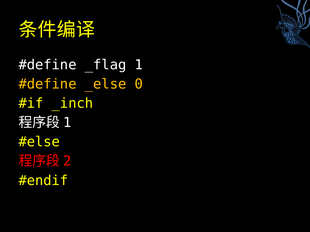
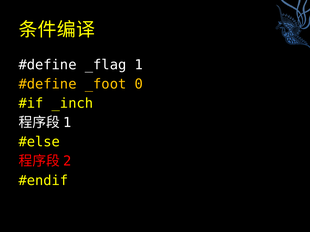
_else: _else -> _foot (106, 84)
